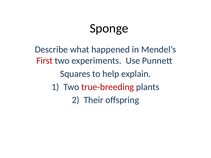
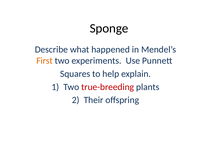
First colour: red -> orange (45, 61)
